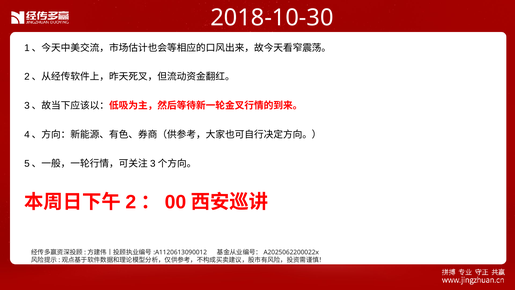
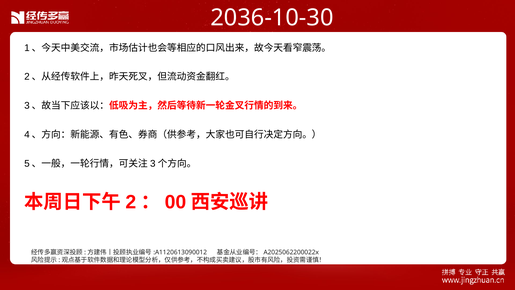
2018-10-30: 2018-10-30 -> 2036-10-30 (272, 18)
